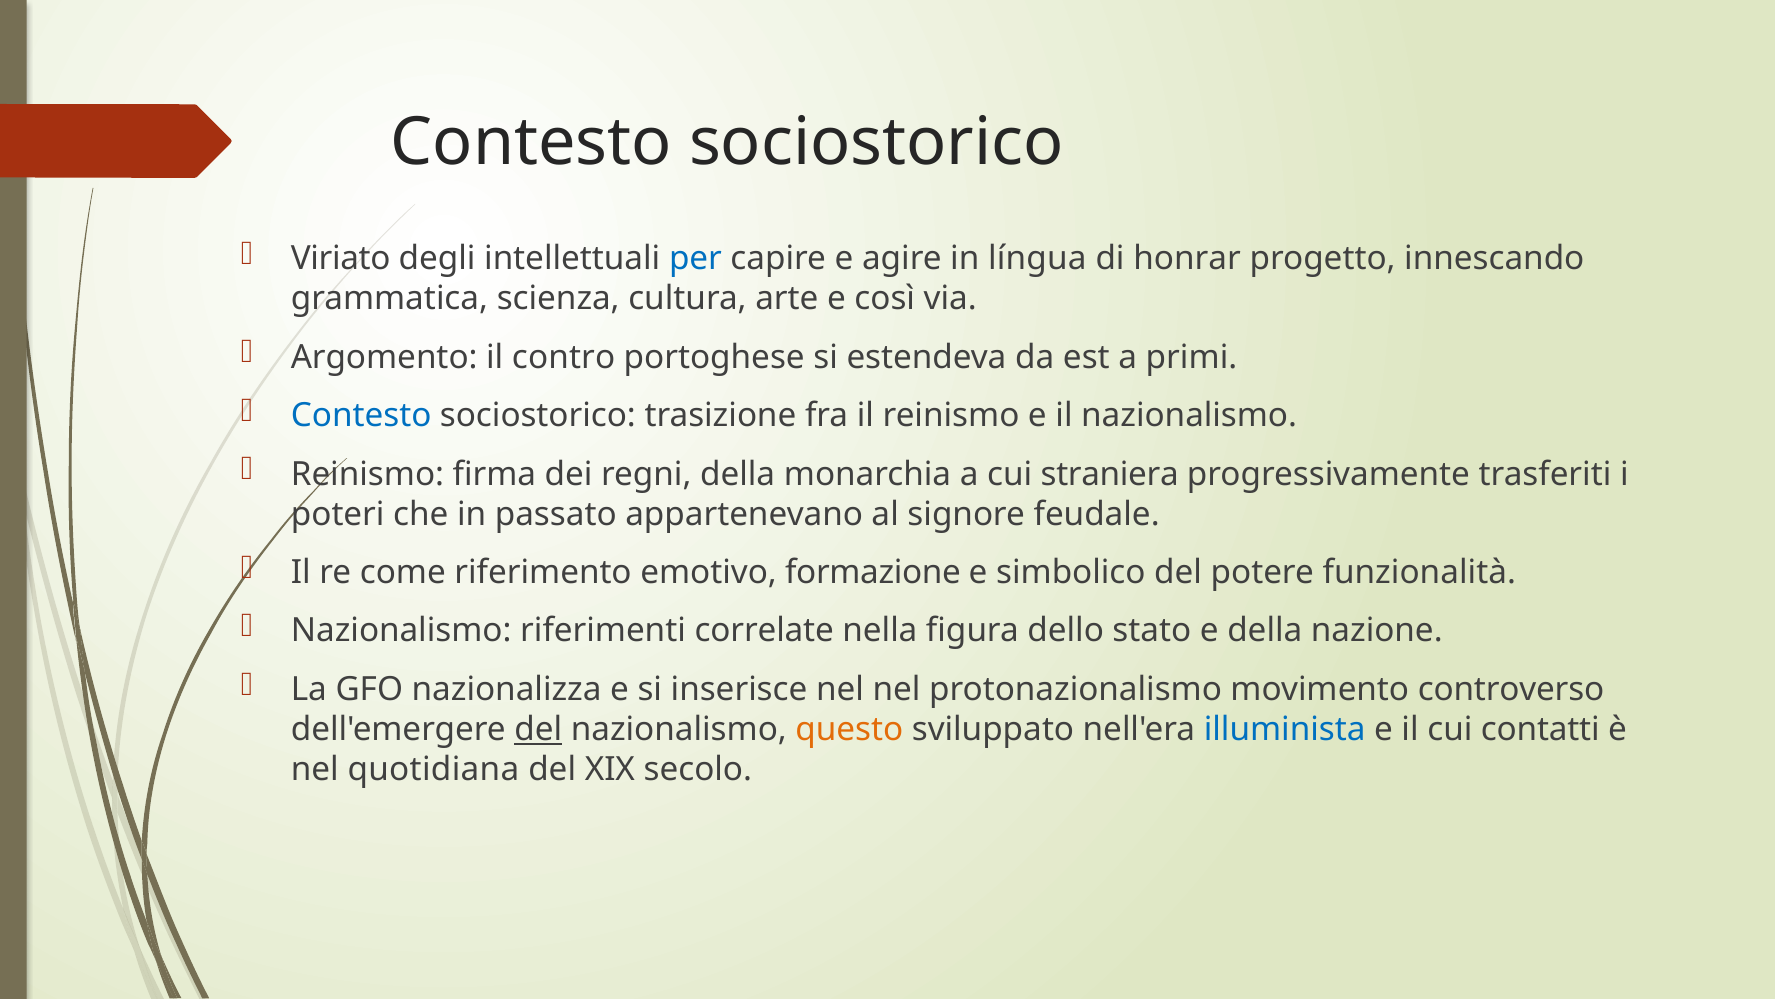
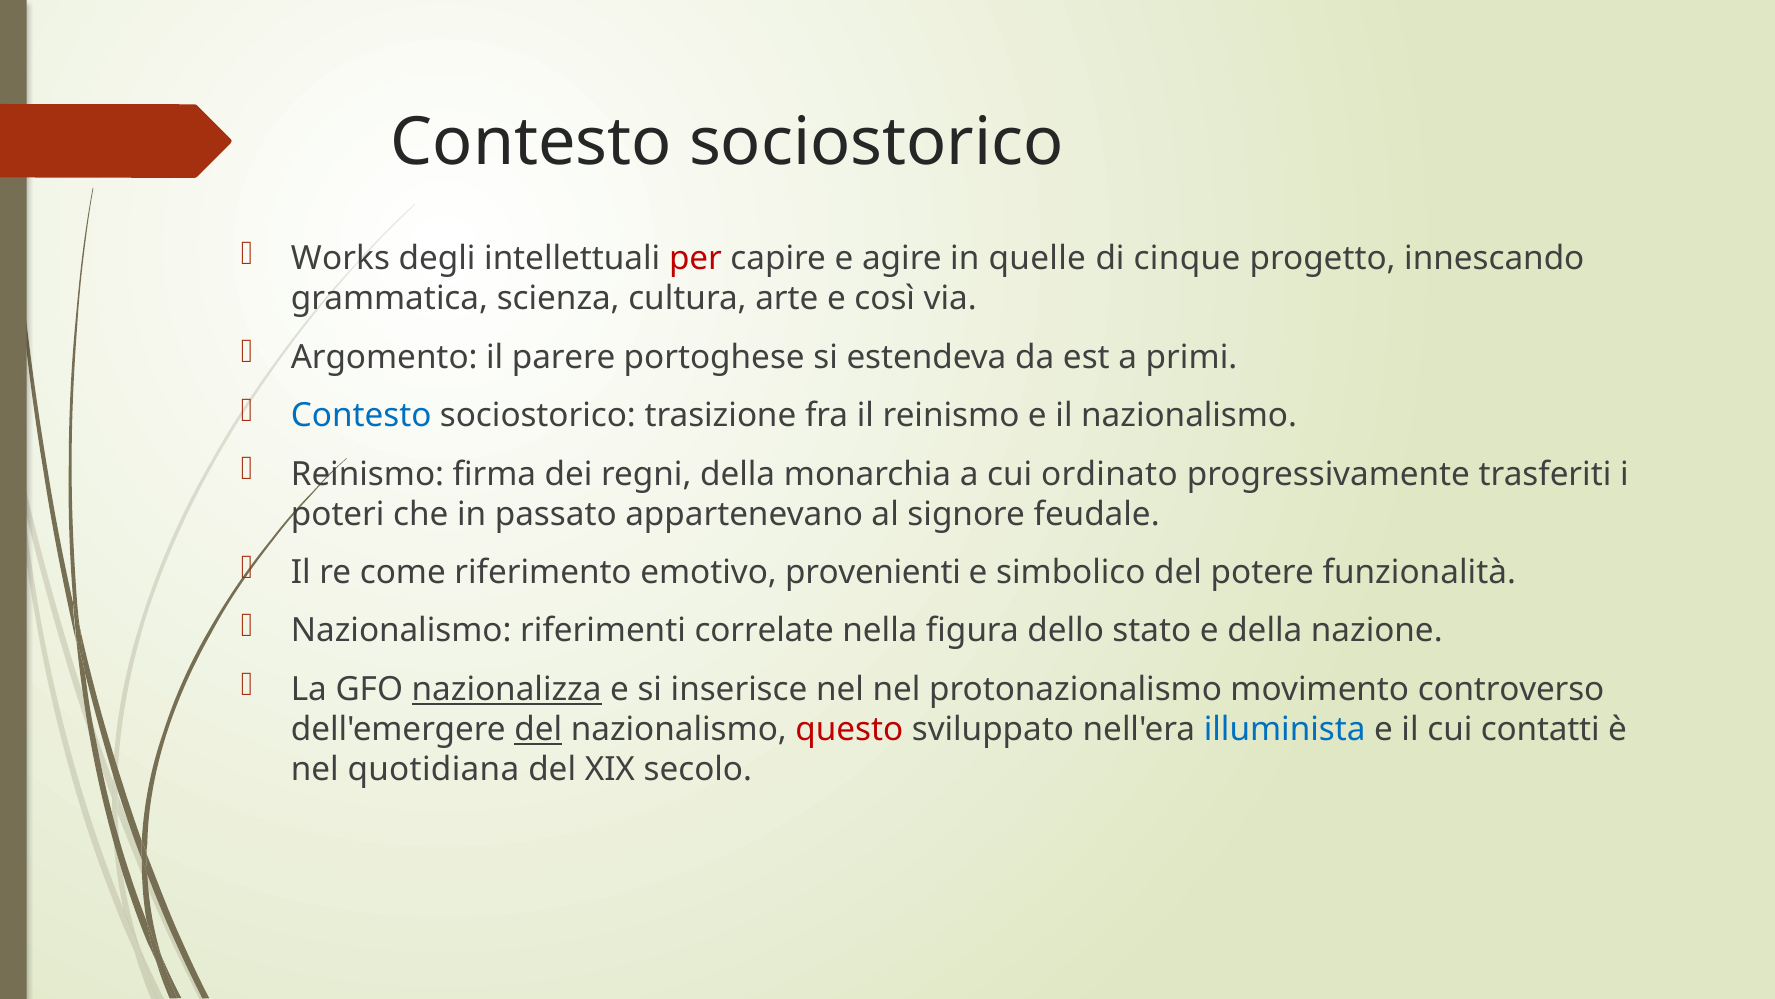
Viriato: Viriato -> Works (340, 259)
per colour: blue -> red (695, 259)
língua: língua -> quelle (1037, 259)
honrar: honrar -> cinque (1187, 259)
contro: contro -> parere (564, 357)
straniera: straniera -> ordinato (1109, 474)
formazione: formazione -> provenienti (873, 572)
nazionalizza underline: none -> present (507, 689)
questo colour: orange -> red (849, 729)
